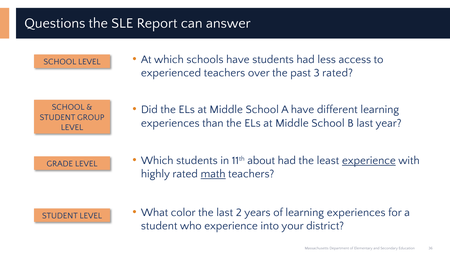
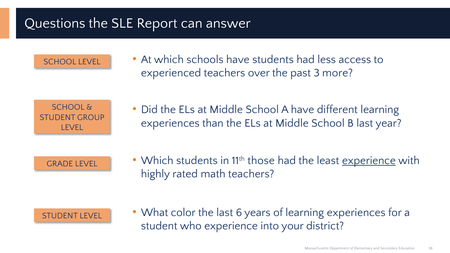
3 rated: rated -> more (338, 73)
about: about -> those (261, 160)
math underline: present -> none (213, 174)
2: 2 -> 6 (239, 213)
